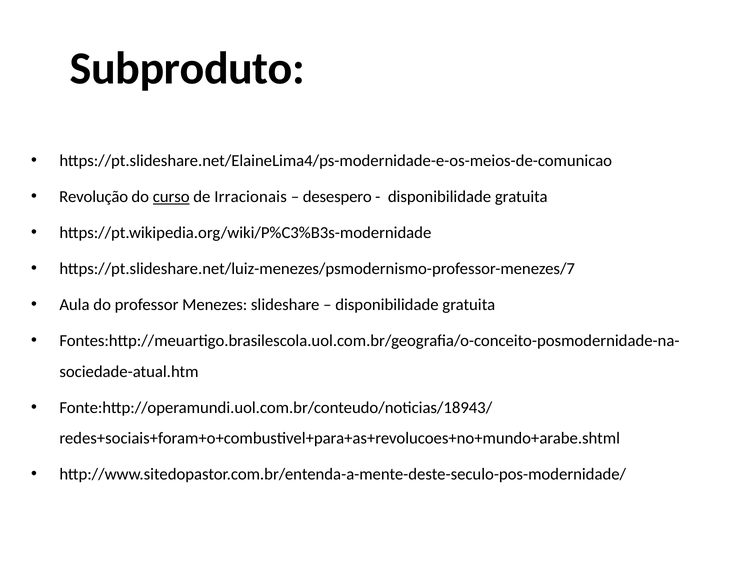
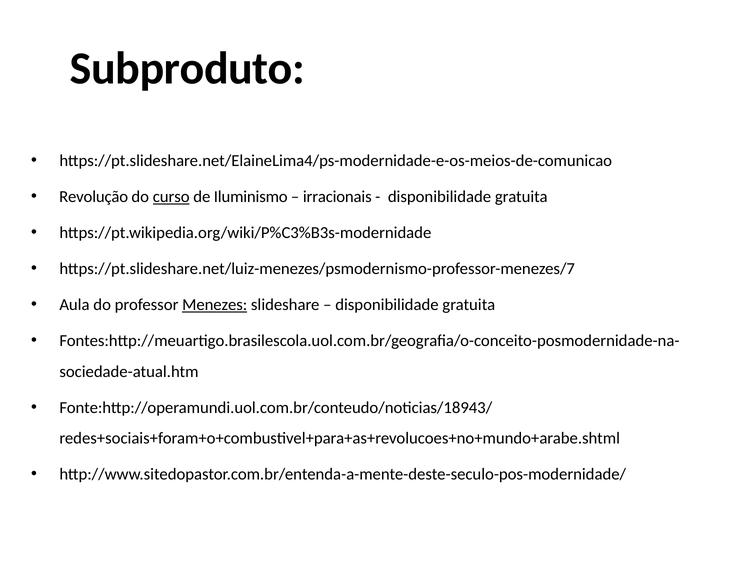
Irracionais: Irracionais -> Iluminismo (251, 197)
desespero: desespero -> irracionais (337, 197)
Menezes underline: none -> present (215, 305)
